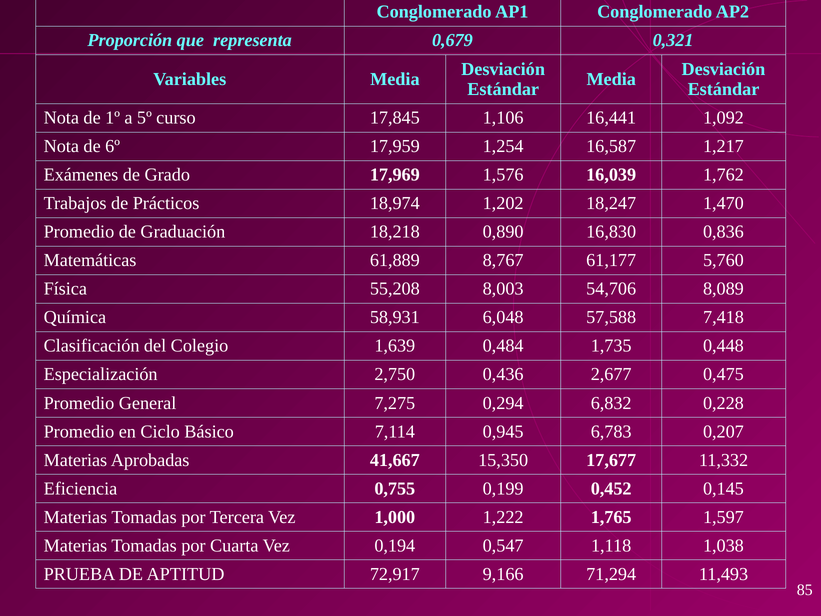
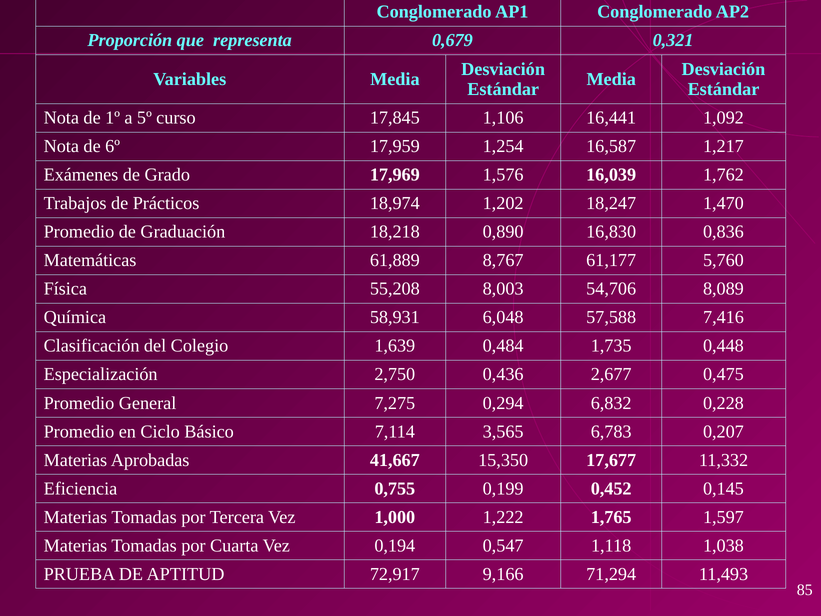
7,418: 7,418 -> 7,416 (723, 317)
0,945: 0,945 -> 3,565 (503, 431)
